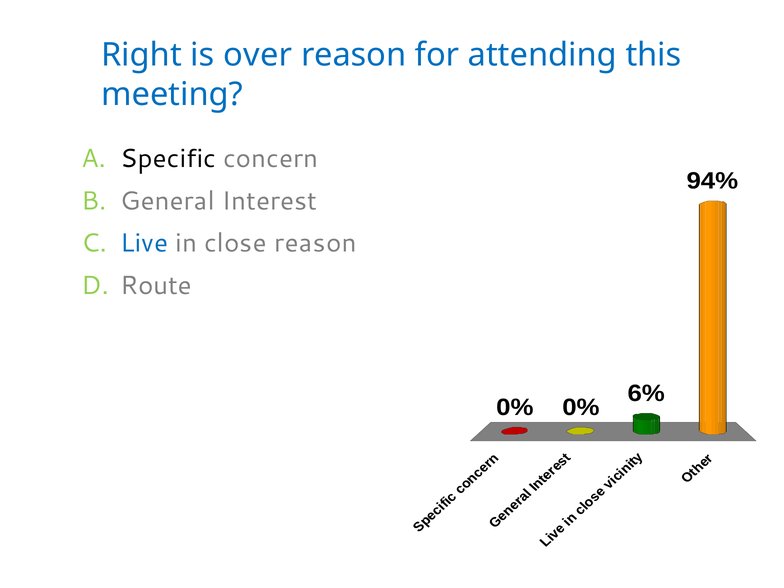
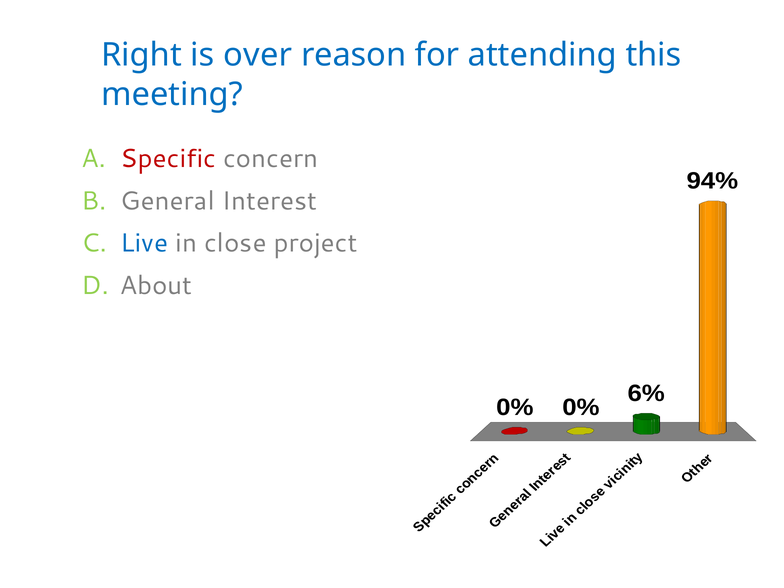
Specific colour: black -> red (168, 159)
close reason: reason -> project (316, 243)
Route: Route -> About (156, 285)
